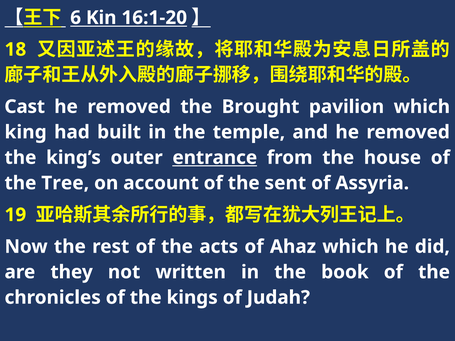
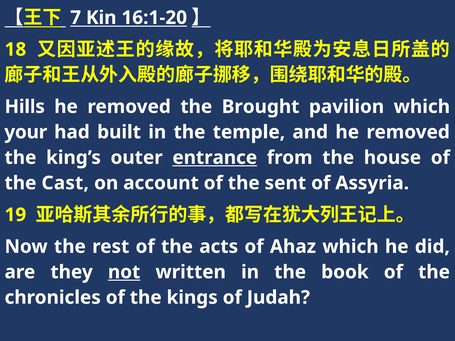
6: 6 -> 7 (76, 18)
Cast: Cast -> Hills (25, 107)
king: king -> your (26, 132)
Tree: Tree -> Cast (65, 183)
not underline: none -> present (124, 272)
